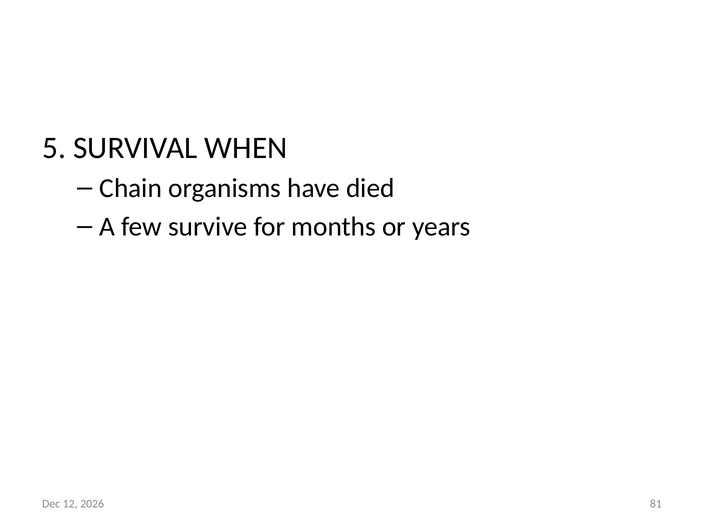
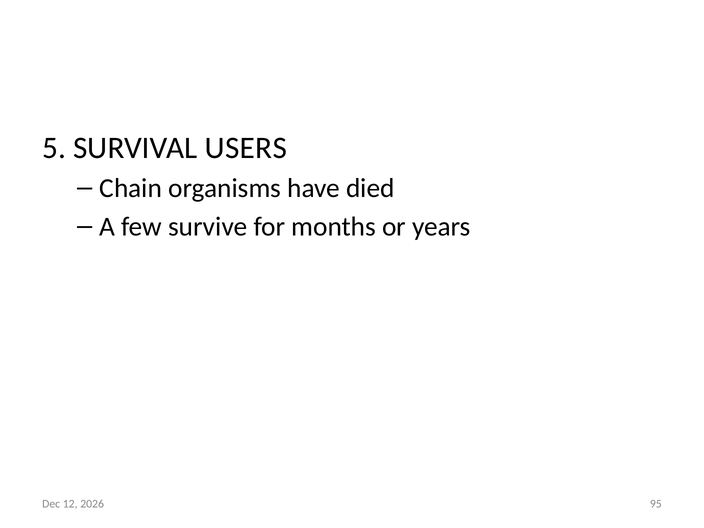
WHEN: WHEN -> USERS (246, 148)
81: 81 -> 95 (656, 504)
